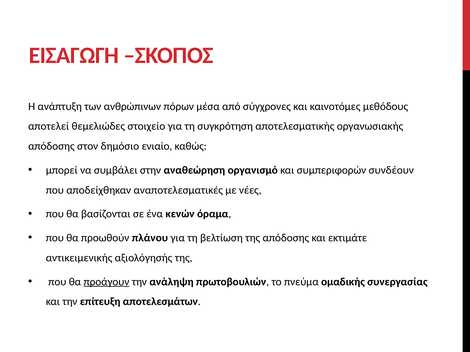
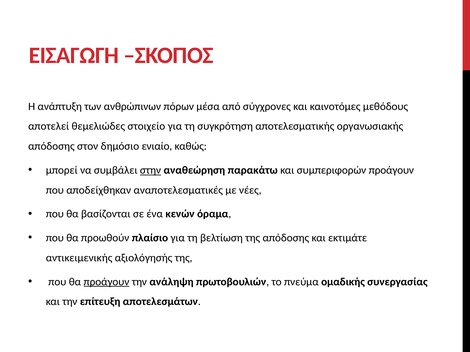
στην underline: none -> present (150, 170)
οργανισμό: οργανισμό -> παρακάτω (253, 170)
συμπεριφορών συνδέουν: συνδέουν -> προάγουν (391, 170)
πλάνου: πλάνου -> πλαίσιο (150, 238)
